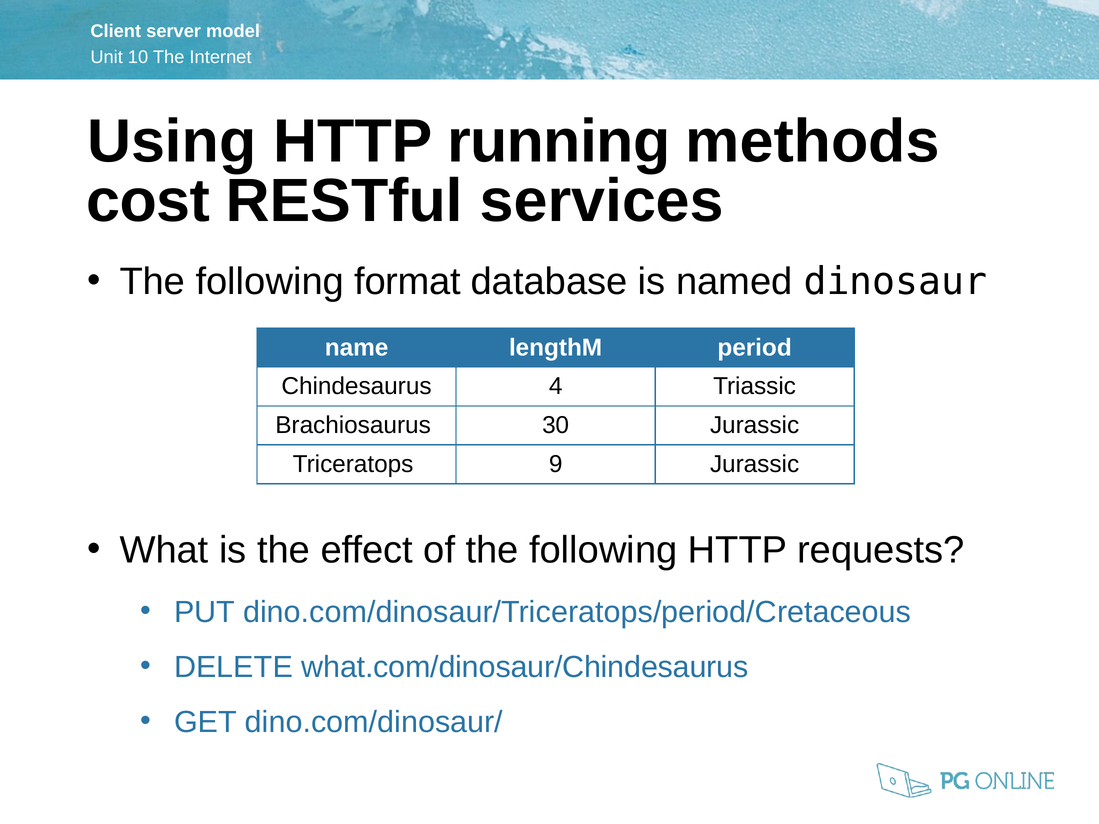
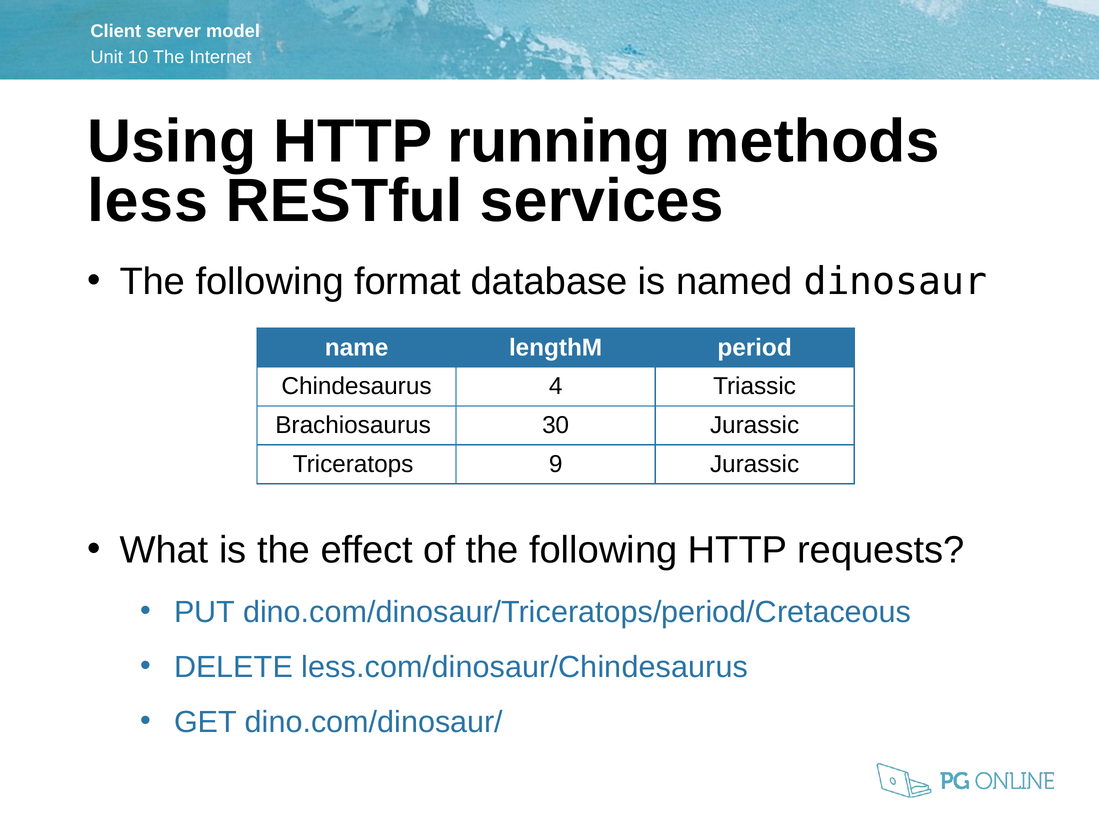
cost: cost -> less (148, 201)
what.com/dinosaur/Chindesaurus: what.com/dinosaur/Chindesaurus -> less.com/dinosaur/Chindesaurus (525, 667)
